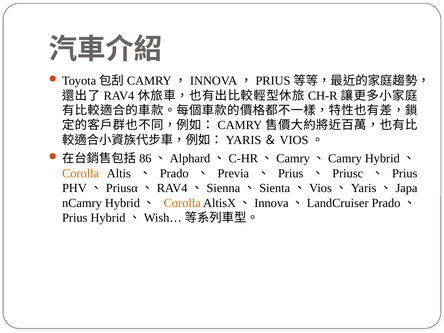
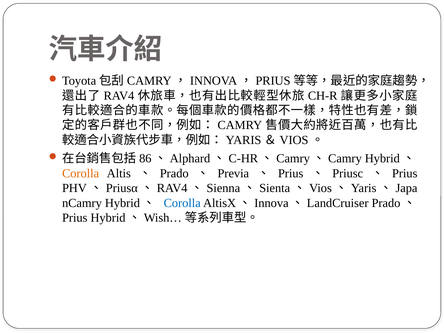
Corolla colour: orange -> blue (182, 203)
